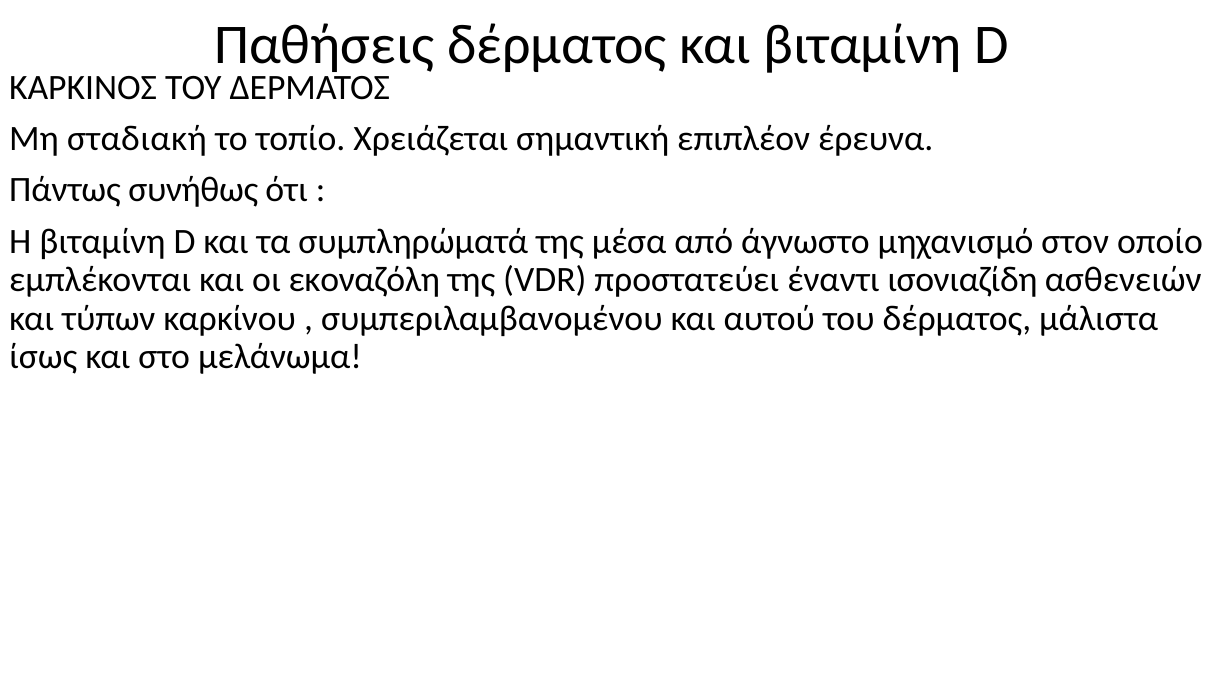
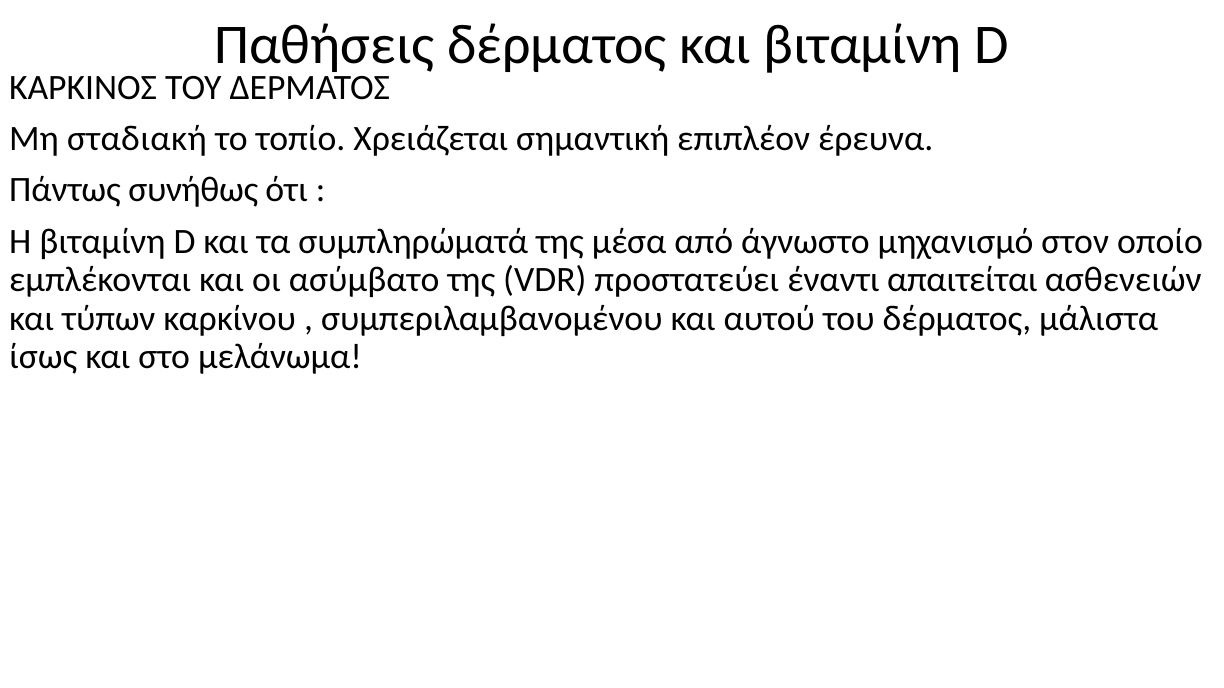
εκοναζόλη: εκοναζόλη -> ασύμβατο (364, 280)
ισονιαζίδη: ισονιαζίδη -> απαιτείται (962, 280)
